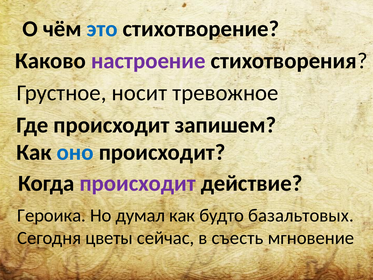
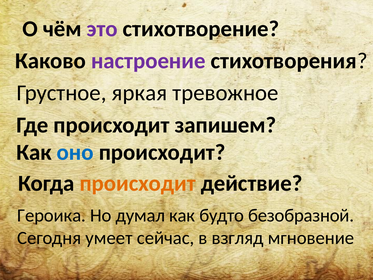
это colour: blue -> purple (102, 29)
носит: носит -> яркая (139, 93)
происходит colour: purple -> orange (138, 183)
базальтовых: базальтовых -> безобразной (301, 215)
цветы: цветы -> умеет (109, 238)
съесть: съесть -> взгляд (238, 238)
